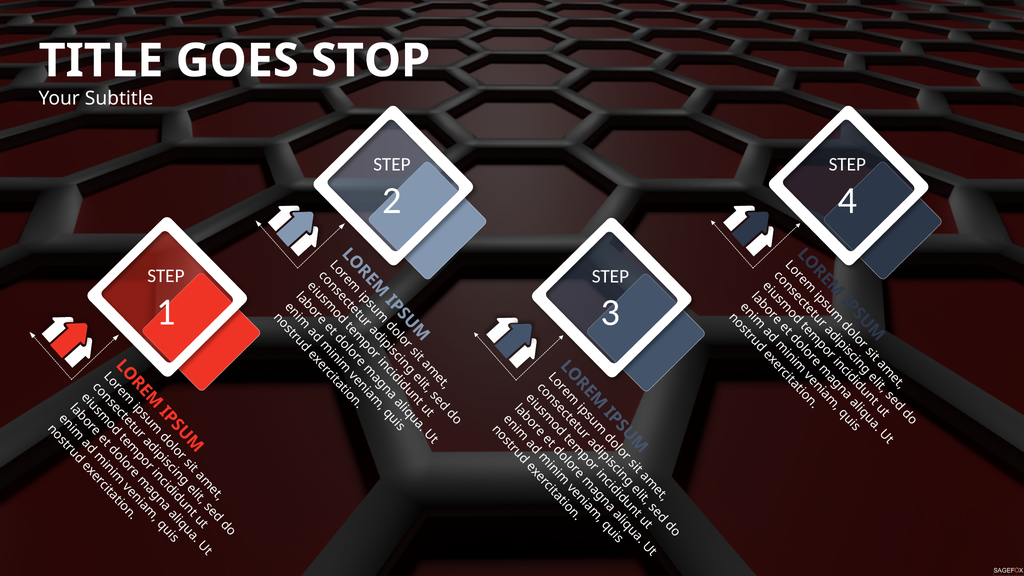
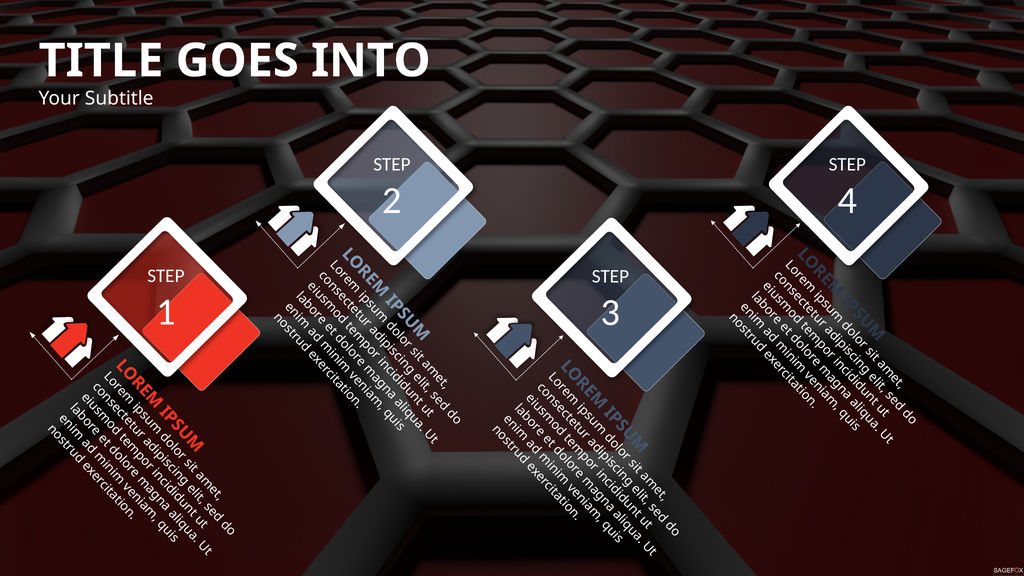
STOP: STOP -> INTO (371, 61)
